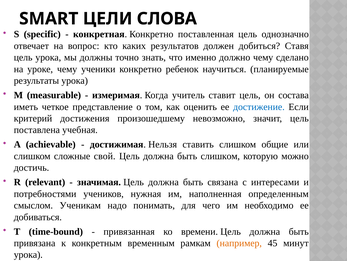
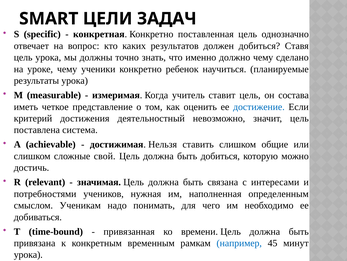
СЛОВА: СЛОВА -> ЗАДАЧ (167, 19)
произошедшему: произошедшему -> деятельностный (151, 118)
учебная: учебная -> система (80, 130)
быть слишком: слишком -> добиться (220, 156)
например colour: orange -> blue (239, 242)
